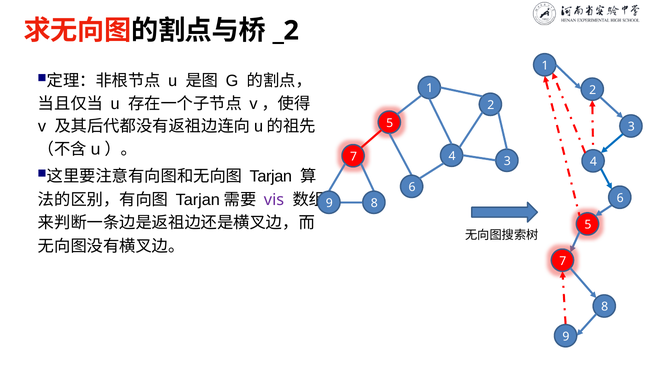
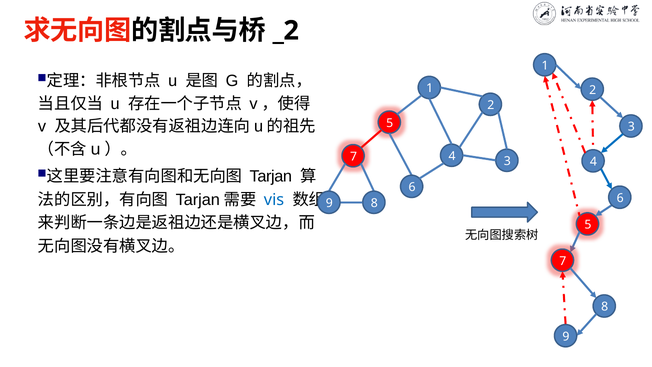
vis colour: purple -> blue (274, 199)
